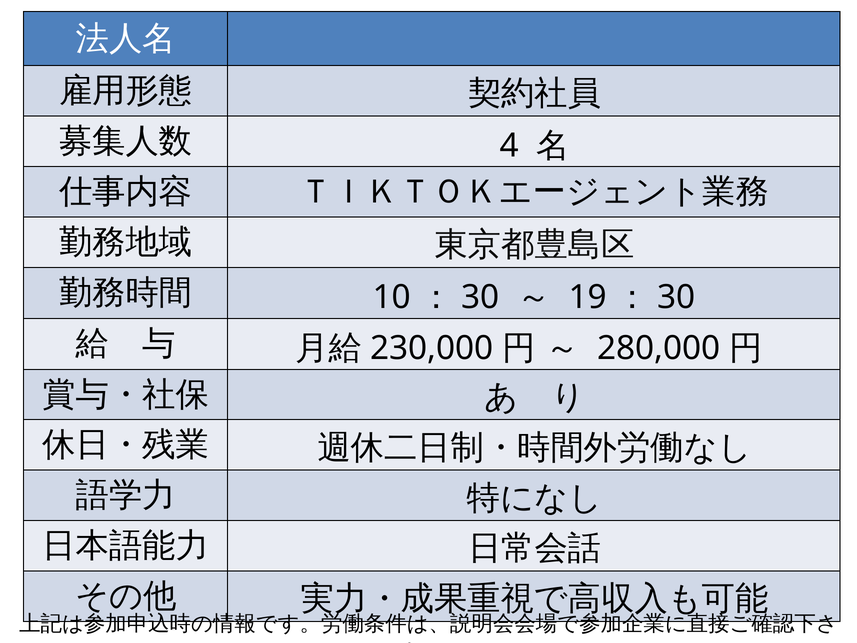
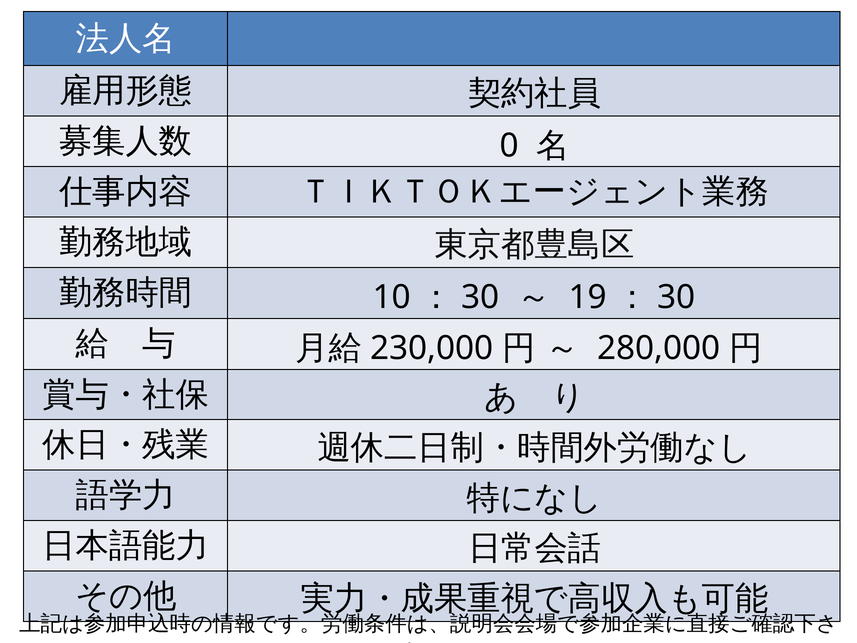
4: 4 -> 0 (509, 146)
